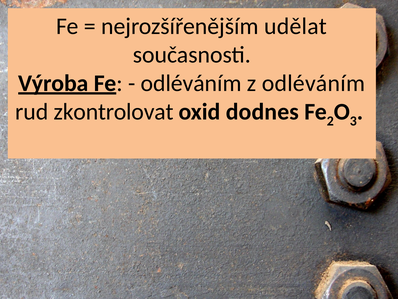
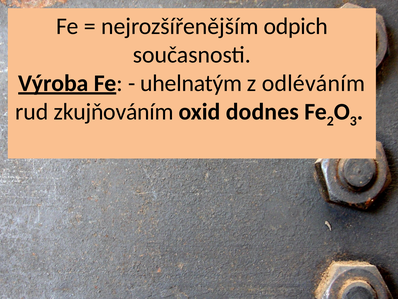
udělat: udělat -> odpich (296, 26)
odléváním: odléváním -> uhelnatým (191, 83)
zkontrolovat: zkontrolovat -> zkujňováním (114, 112)
